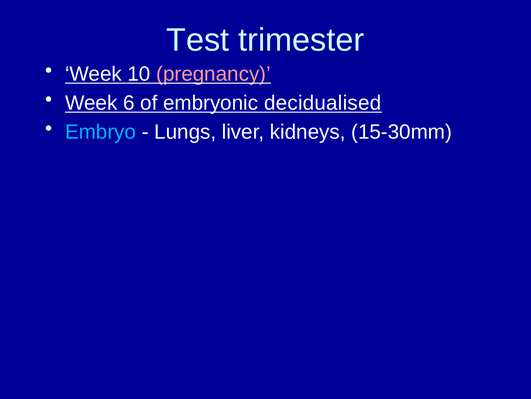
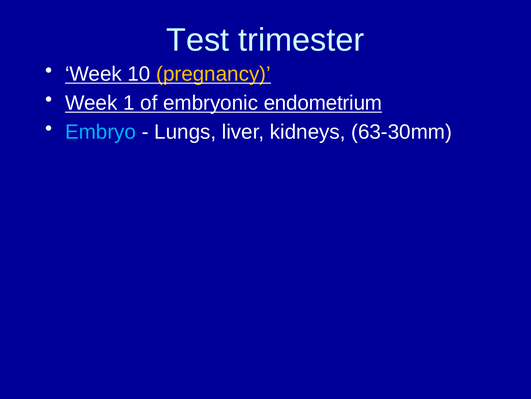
pregnancy colour: pink -> yellow (213, 74)
6: 6 -> 1 (129, 103)
decidualised: decidualised -> endometrium (323, 103)
15-30mm: 15-30mm -> 63-30mm (402, 132)
